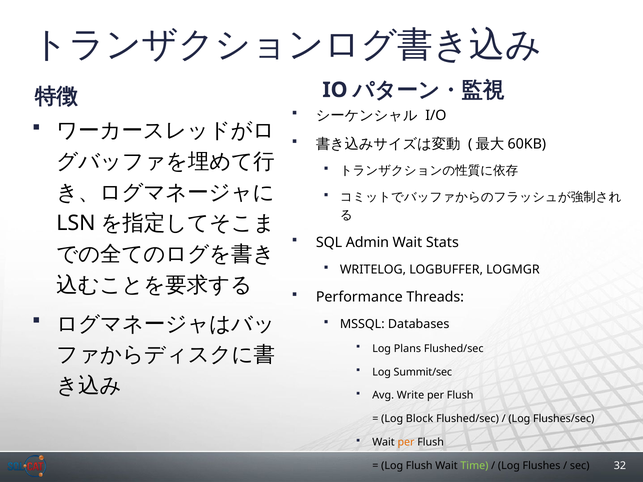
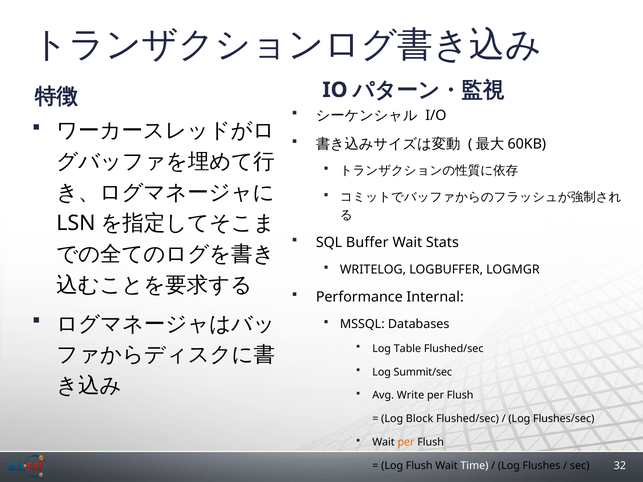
Admin: Admin -> Buffer (367, 243)
Threads: Threads -> Internal (435, 297)
Plans: Plans -> Table (407, 349)
Time colour: light green -> white (474, 466)
